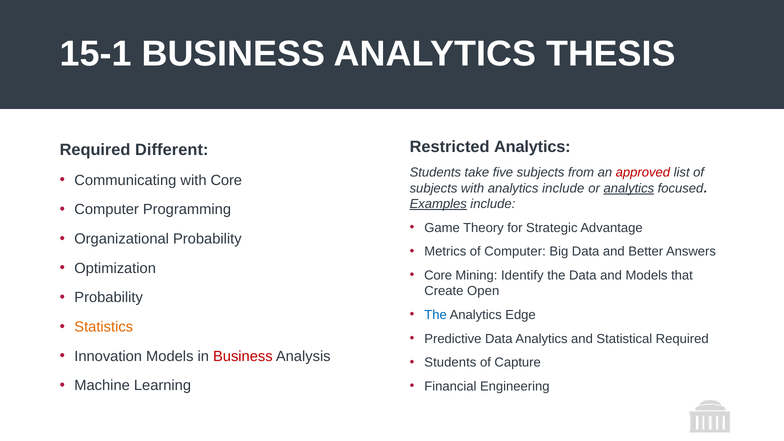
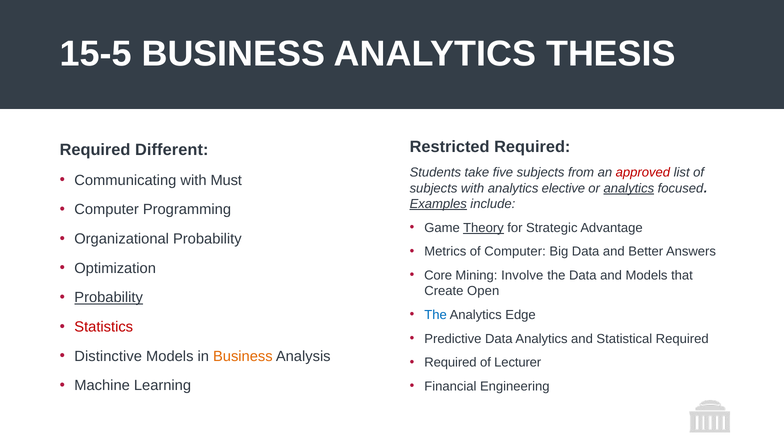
15-1: 15-1 -> 15-5 (96, 54)
Restricted Analytics: Analytics -> Required (532, 147)
with Core: Core -> Must (226, 180)
analytics include: include -> elective (563, 188)
Theory underline: none -> present (483, 228)
Identify: Identify -> Involve (522, 275)
Probability underline: none -> present (109, 298)
Statistics colour: orange -> red (104, 327)
Innovation: Innovation -> Distinctive (108, 356)
Business colour: red -> orange (243, 356)
Students: Students -> Required (450, 363)
Capture: Capture -> Lecturer (518, 363)
